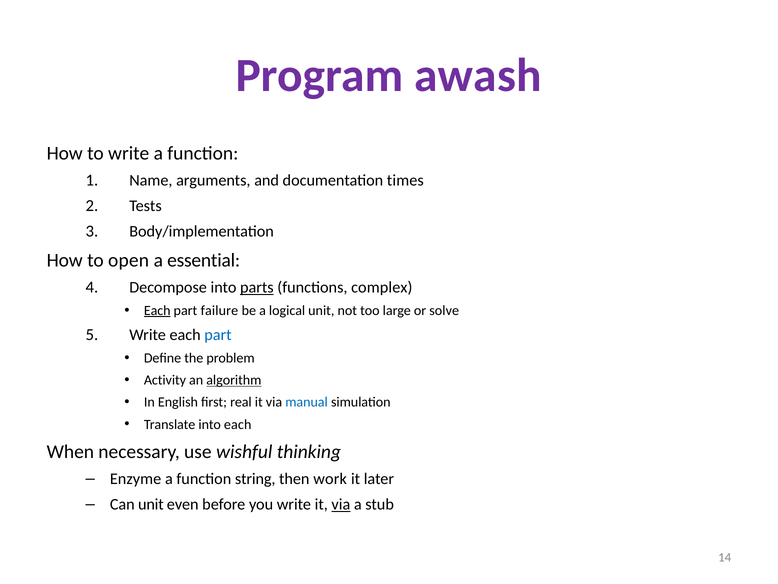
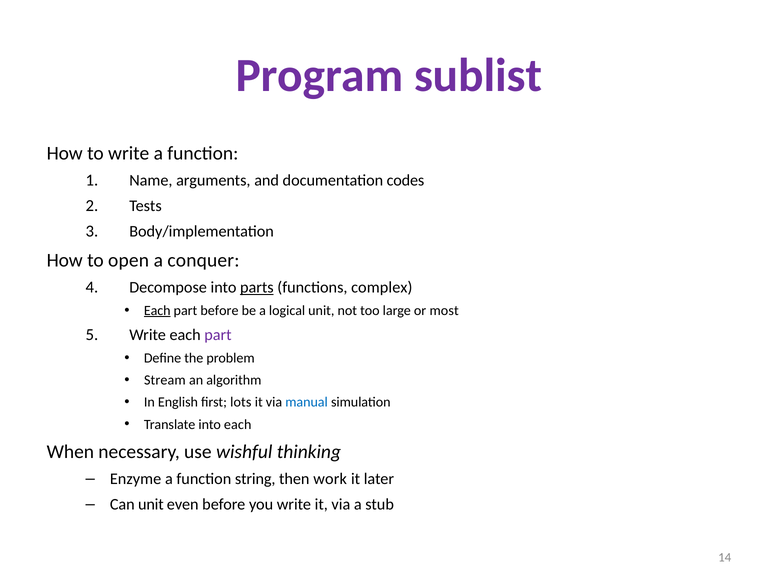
awash: awash -> sublist (478, 75)
times: times -> codes (405, 180)
essential: essential -> conquer (203, 260)
part failure: failure -> before (219, 310)
solve: solve -> most (444, 310)
part colour: blue -> purple (218, 335)
Activity: Activity -> Stream (165, 380)
algorithm underline: present -> none (234, 380)
real: real -> lots (241, 402)
via underline: present -> none (341, 504)
